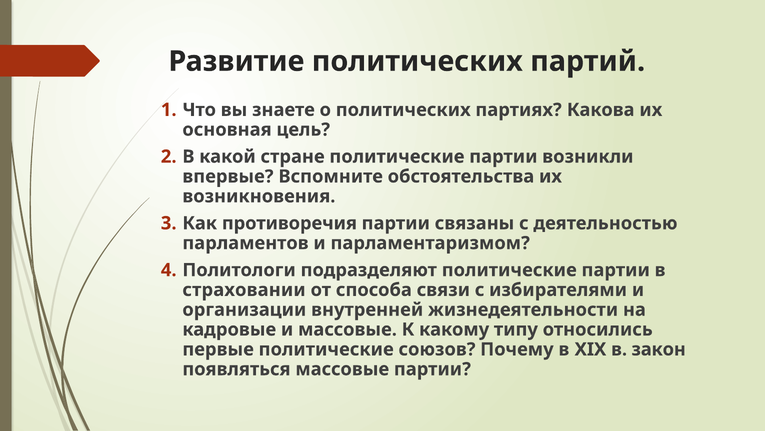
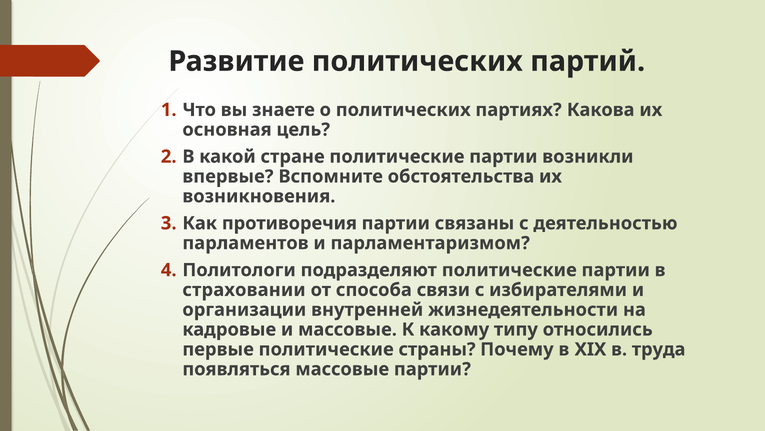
союзов: союзов -> страны (437, 349)
закон: закон -> труда (659, 349)
